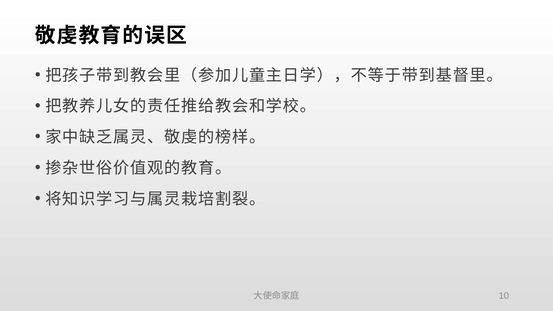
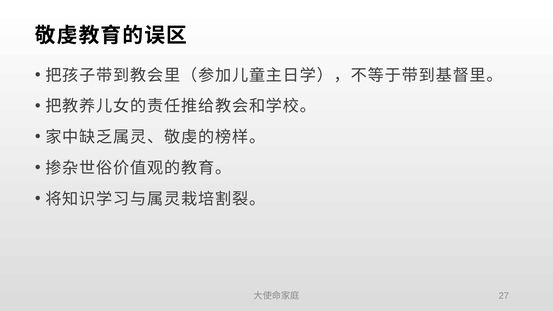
10: 10 -> 27 (504, 296)
